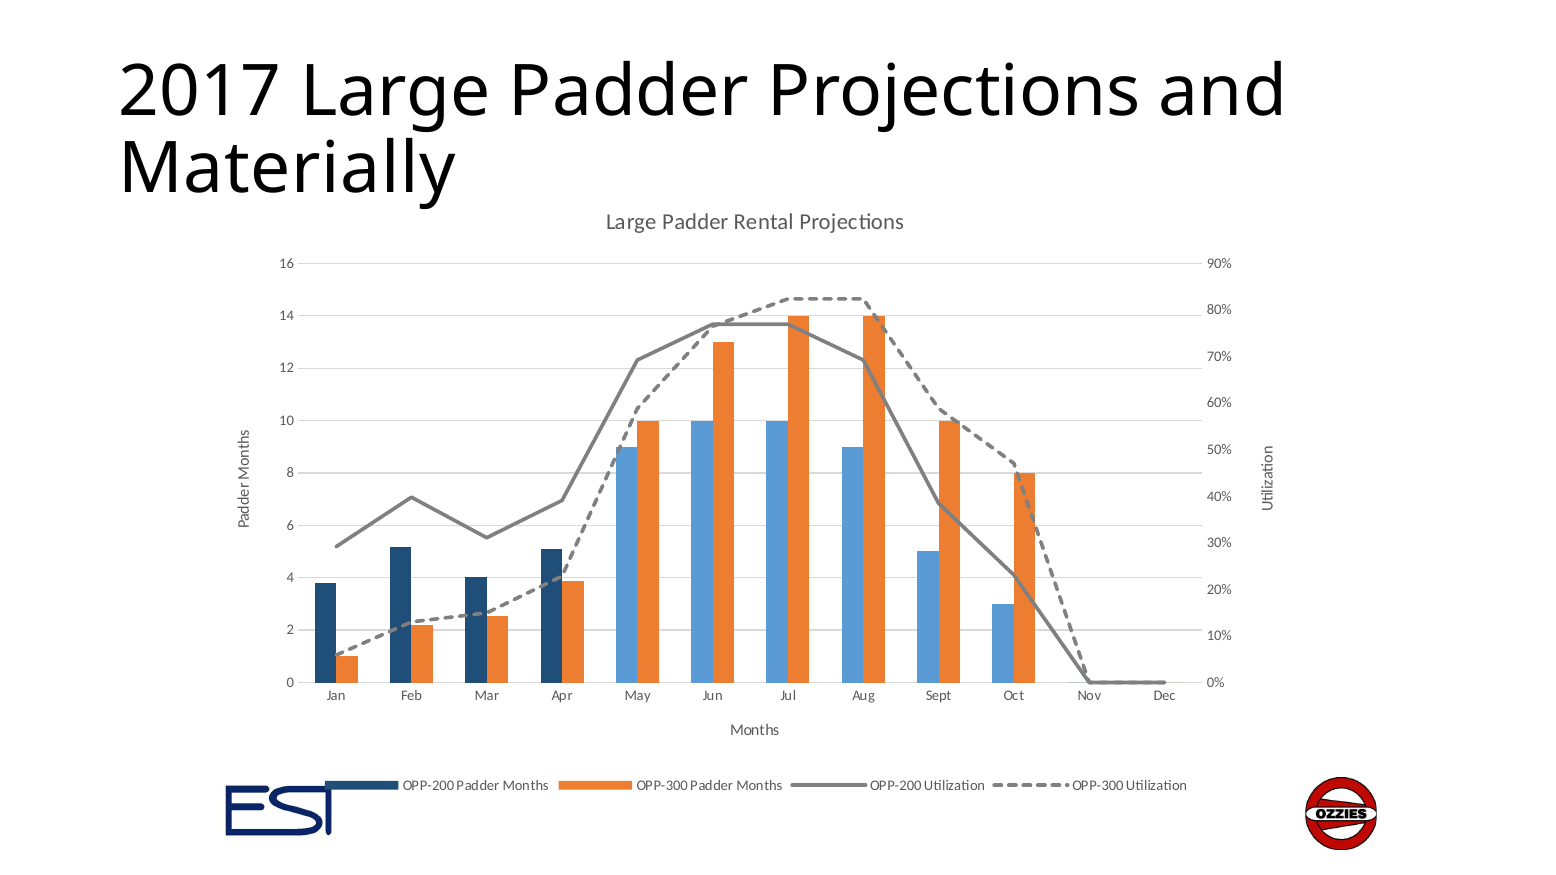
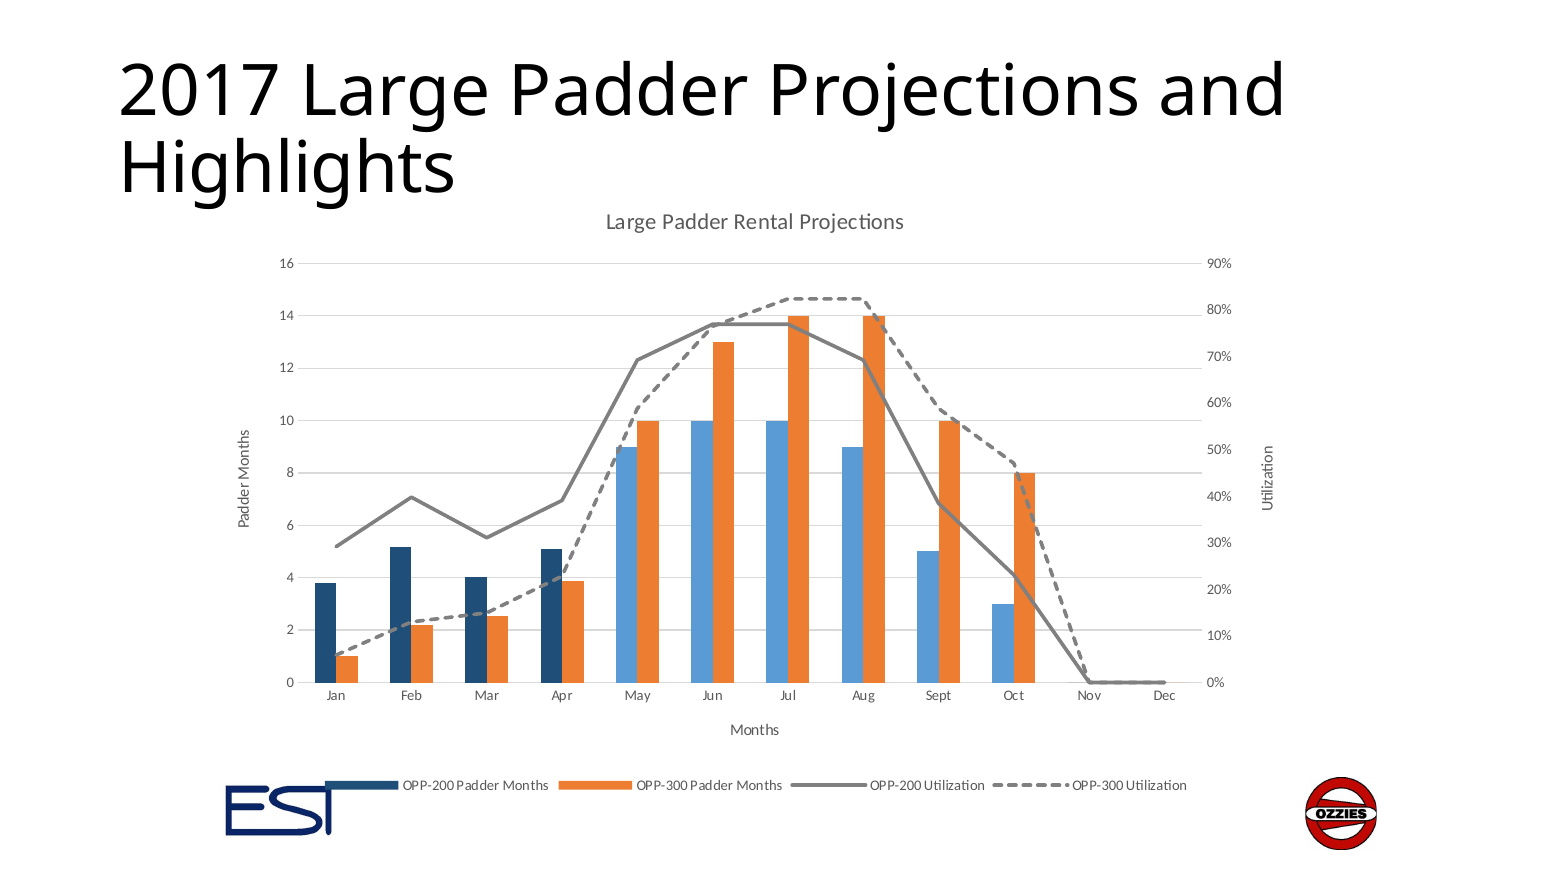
Materially: Materially -> Highlights (288, 169)
